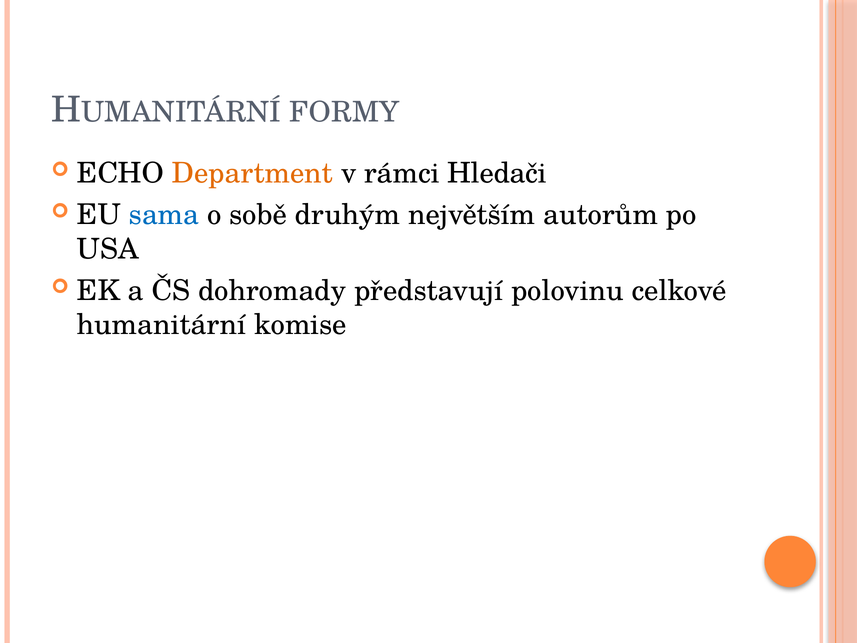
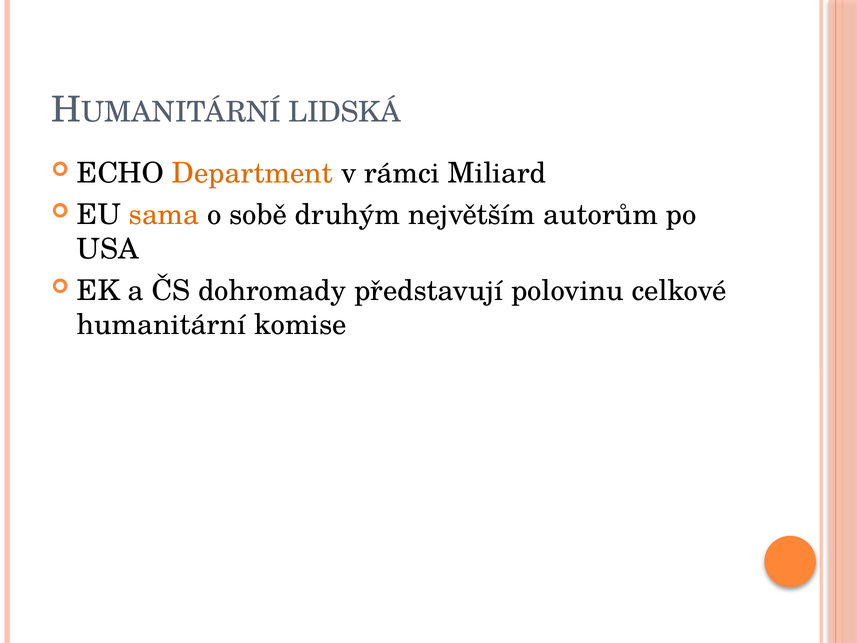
FORMY: FORMY -> LIDSKÁ (345, 112)
Hledači: Hledači -> Miliard (497, 173)
sama colour: blue -> orange (164, 215)
